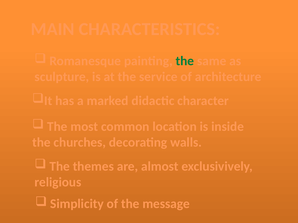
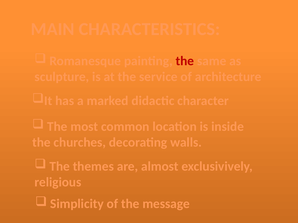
the colour: green -> red (185, 61)
